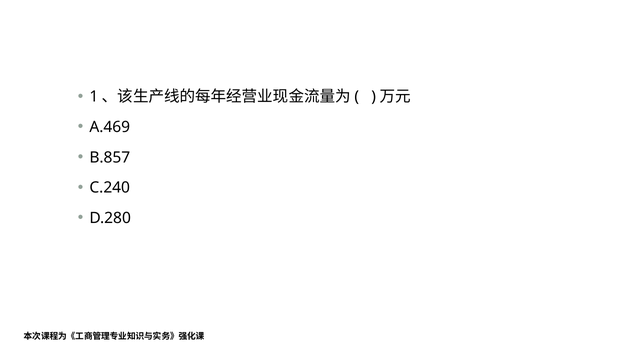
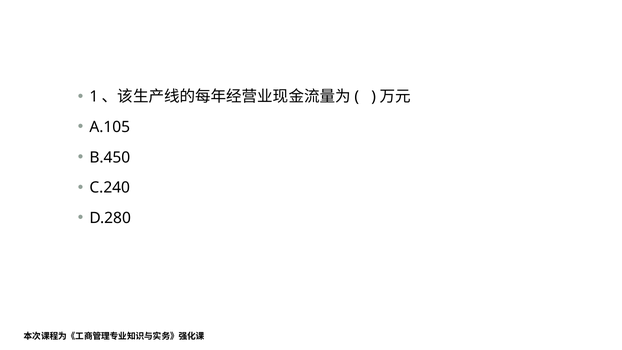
A.469: A.469 -> A.105 (110, 127)
B.857: B.857 -> B.450 (110, 157)
